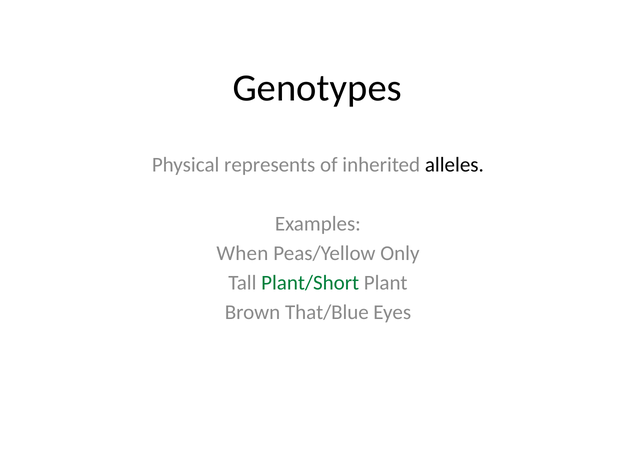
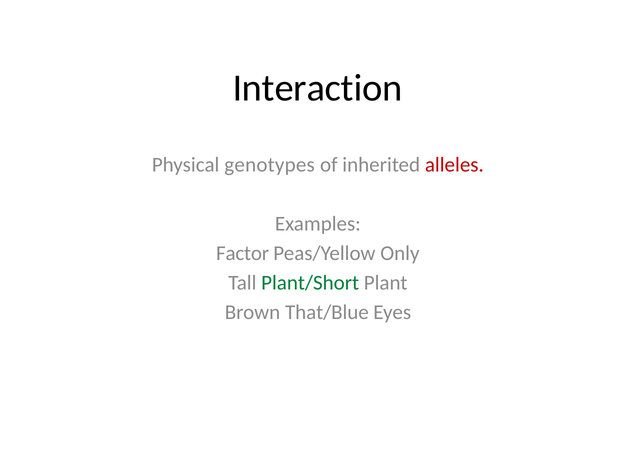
Genotypes: Genotypes -> Interaction (317, 88)
represents: represents -> genotypes (270, 165)
alleles colour: black -> red (454, 165)
When: When -> Factor (243, 253)
